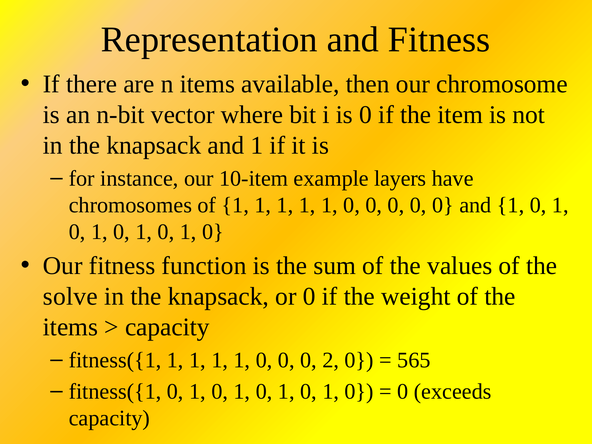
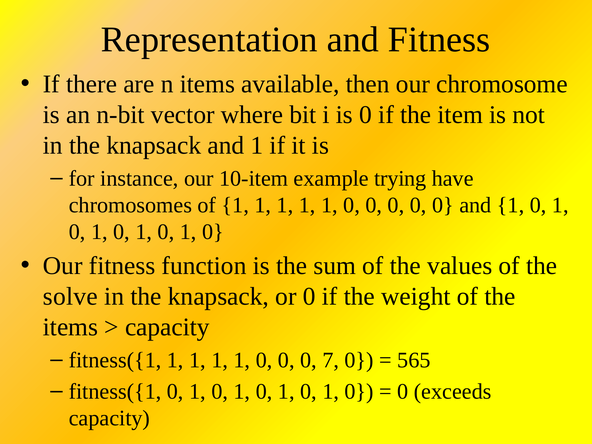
layers: layers -> trying (400, 178)
2: 2 -> 7 (331, 360)
